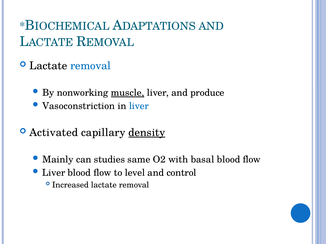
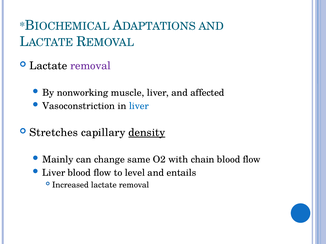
removal colour: blue -> purple (91, 66)
muscle underline: present -> none (128, 93)
produce: produce -> affected (207, 93)
Activated: Activated -> Stretches (54, 133)
studies: studies -> change (109, 160)
basal: basal -> chain (203, 160)
control: control -> entails (181, 173)
